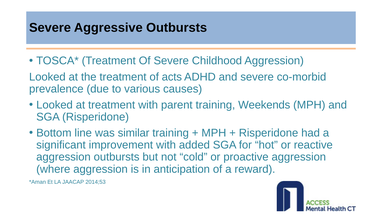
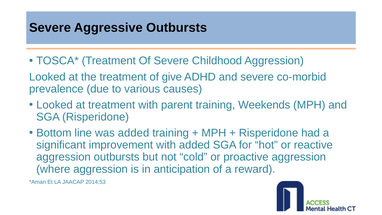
acts: acts -> give (172, 77)
was similar: similar -> added (134, 133)
